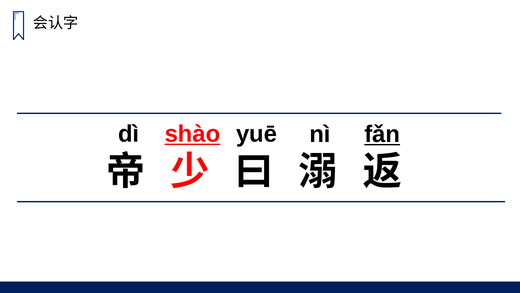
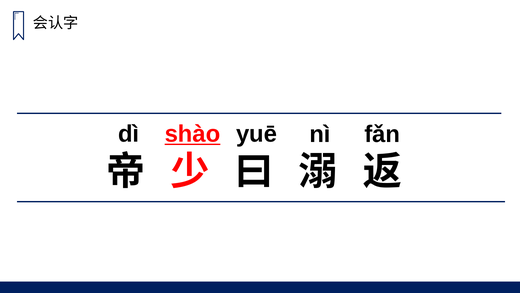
fǎn underline: present -> none (382, 134)
